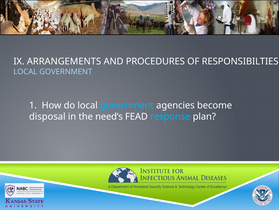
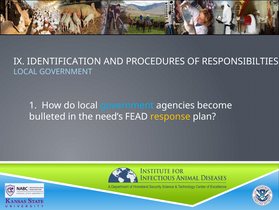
ARRANGEMENTS: ARRANGEMENTS -> IDENTIFICATION (64, 61)
disposal: disposal -> bulleted (47, 116)
response colour: light blue -> yellow (170, 116)
